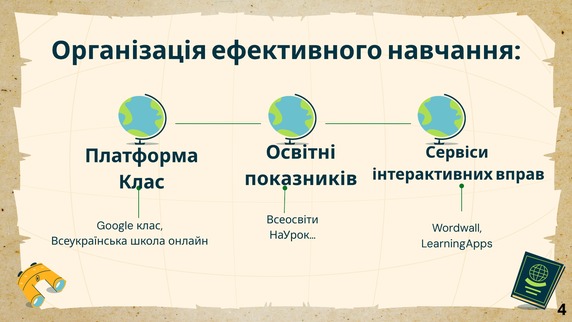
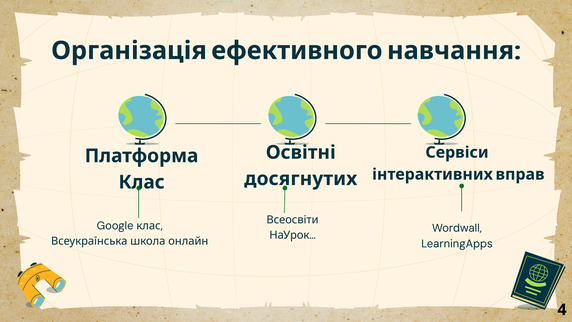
показників: показників -> досягнутих (301, 179)
